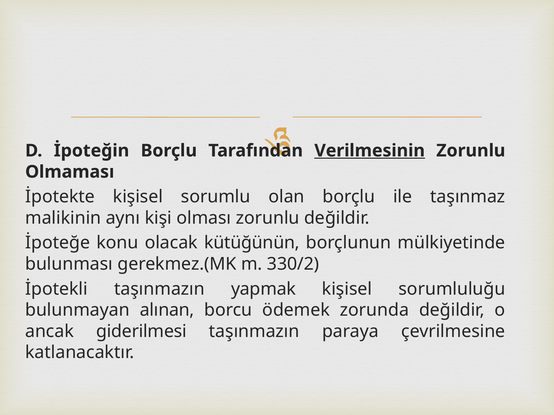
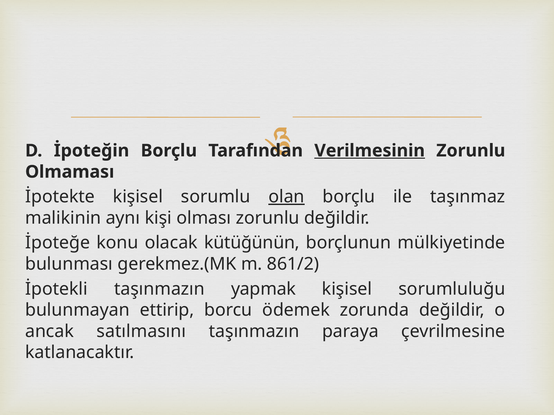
olan underline: none -> present (286, 197)
330/2: 330/2 -> 861/2 (293, 264)
alınan: alınan -> ettirip (167, 310)
giderilmesi: giderilmesi -> satılmasını (141, 332)
